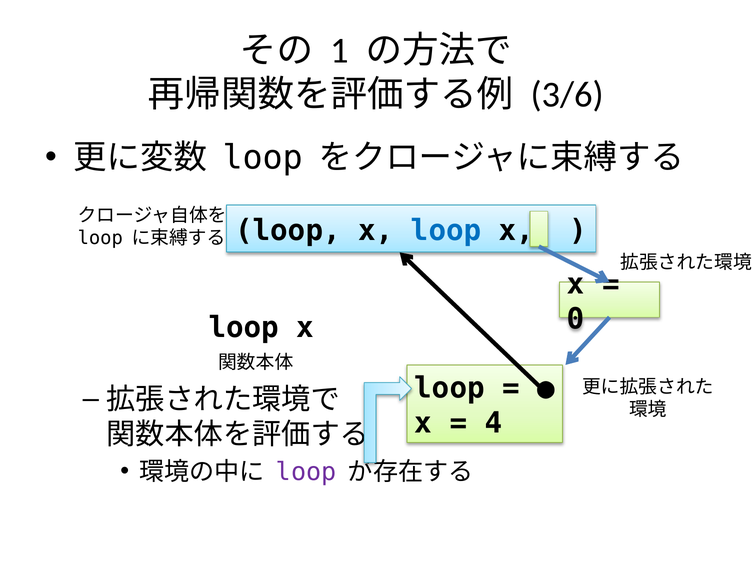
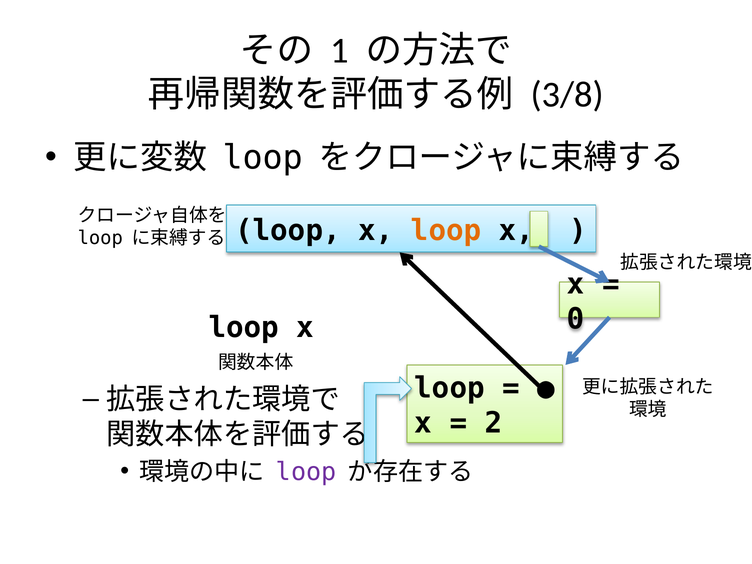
3/6: 3/6 -> 3/8 (567, 95)
loop colour: blue -> orange (446, 231)
4: 4 -> 2 (493, 423)
